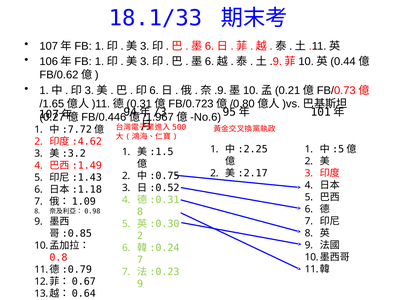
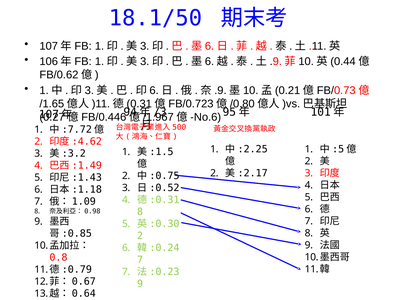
18.1/33: 18.1/33 -> 18.1/50 (155, 18)
